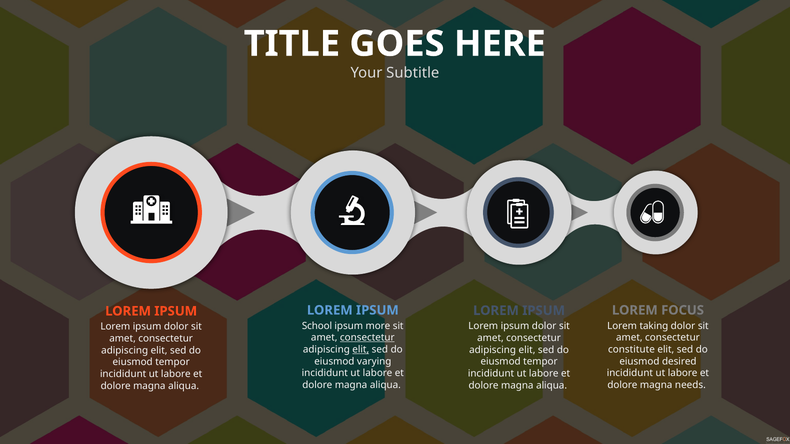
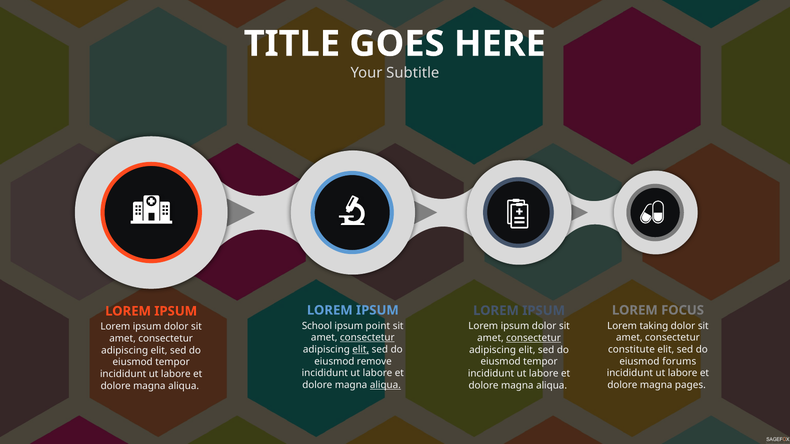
more: more -> point (378, 326)
consectetur underline: none -> present (534, 338)
varying: varying -> remove (374, 362)
desired: desired -> forums (679, 362)
aliqua underline: none -> present (385, 385)
needs: needs -> pages (690, 385)
